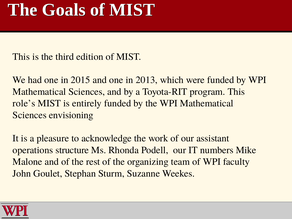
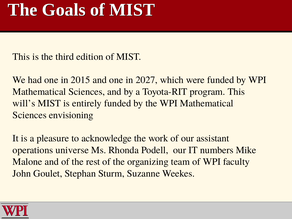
2013: 2013 -> 2027 (147, 80)
role’s: role’s -> will’s (24, 103)
structure: structure -> universe (72, 150)
